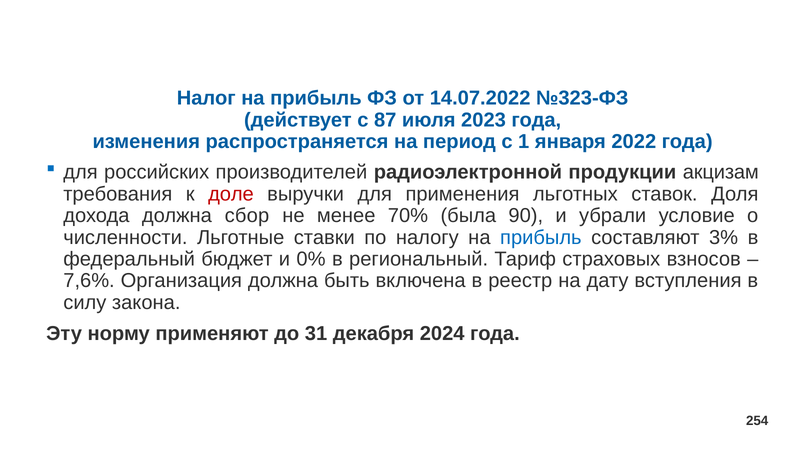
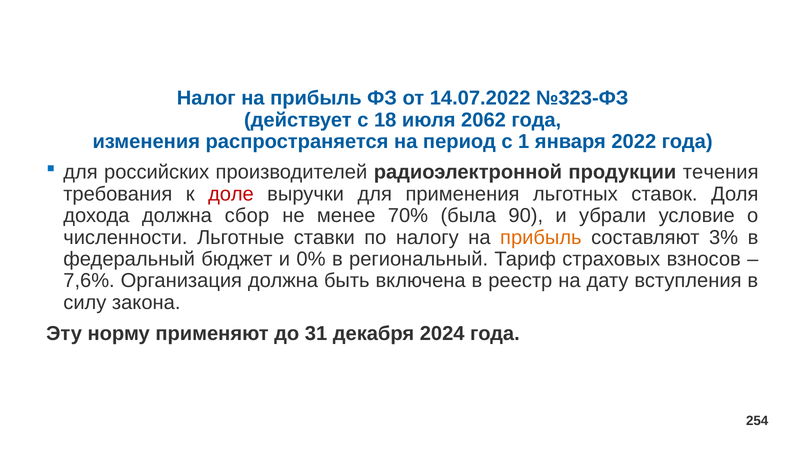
87: 87 -> 18 (385, 120)
2023: 2023 -> 2062 (484, 120)
акцизам: акцизам -> течения (721, 172)
прибыль colour: blue -> orange (541, 237)
